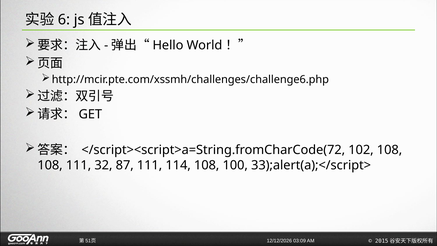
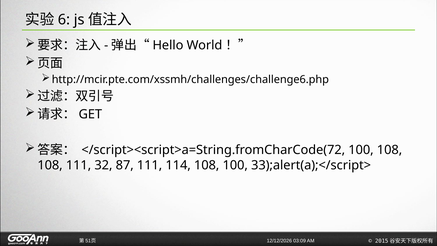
</script><script>a=String.fromCharCode(72 102: 102 -> 100 (361, 150)
